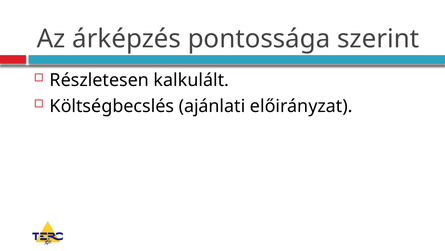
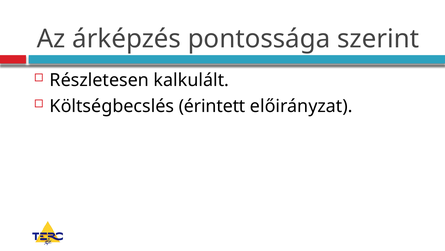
ajánlati: ajánlati -> érintett (212, 106)
